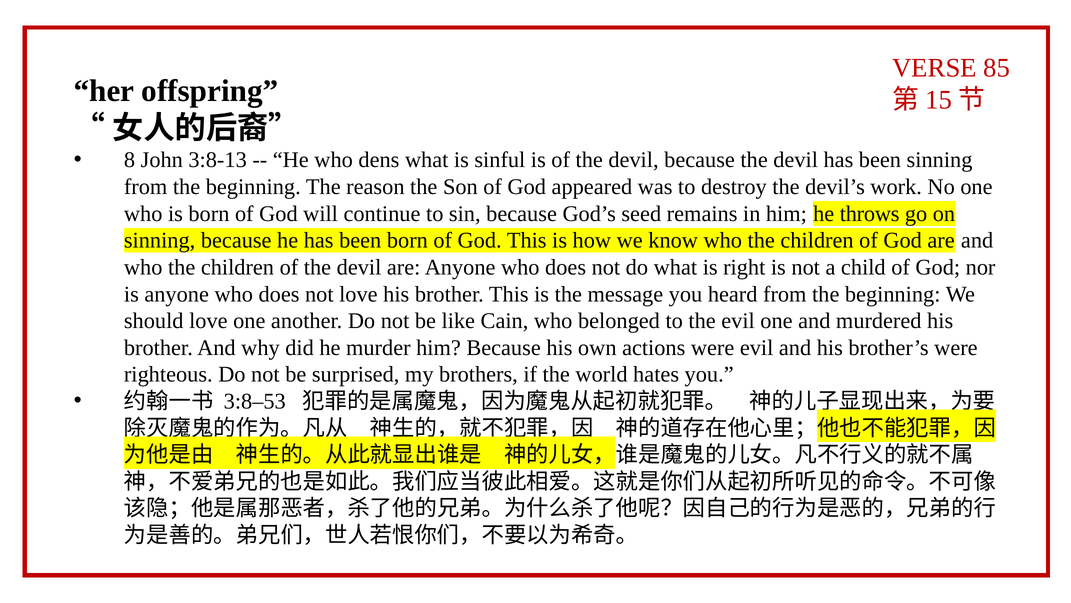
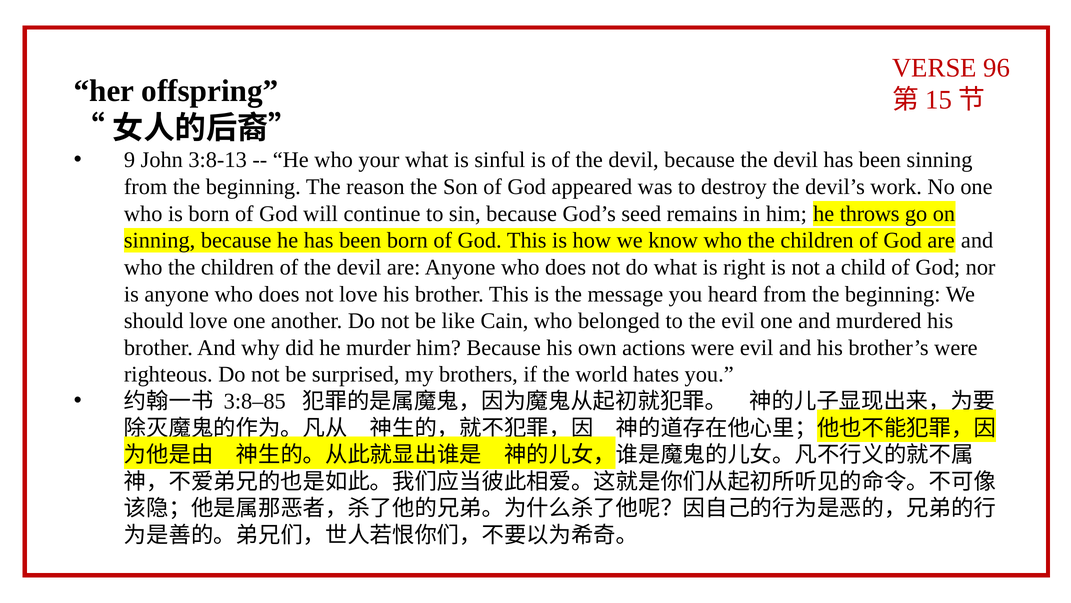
85: 85 -> 96 (997, 68)
8: 8 -> 9 (130, 160)
dens: dens -> your (379, 160)
3:8–53: 3:8–53 -> 3:8–85 (255, 401)
